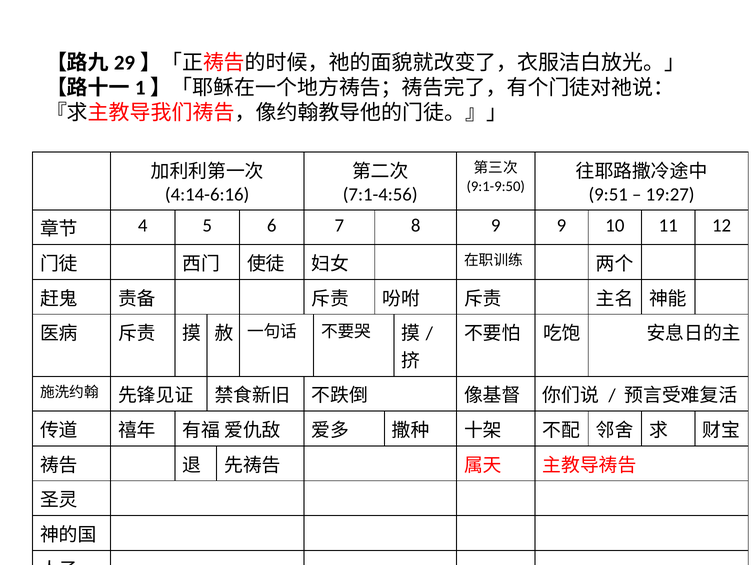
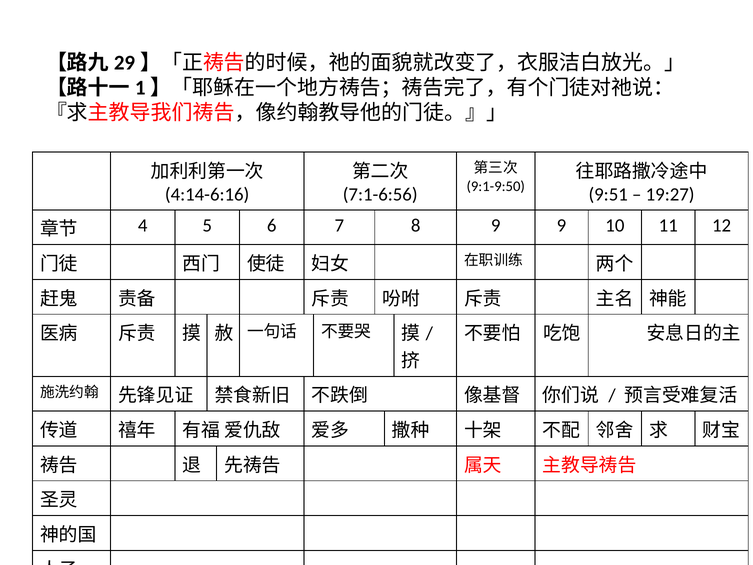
7:1-4:56: 7:1-4:56 -> 7:1-6:56 (380, 195)
